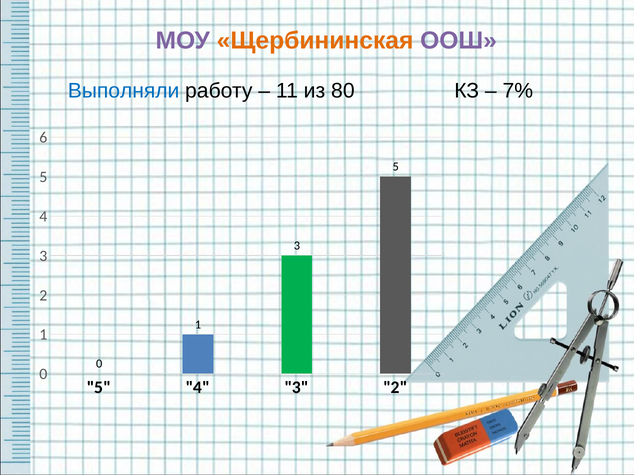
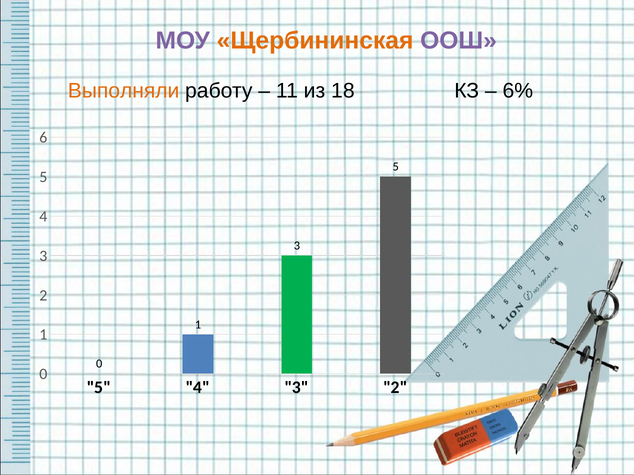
Выполняли colour: blue -> orange (124, 91)
80: 80 -> 18 (343, 91)
7%: 7% -> 6% (518, 91)
